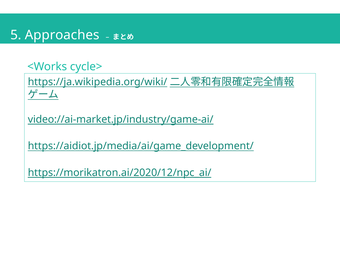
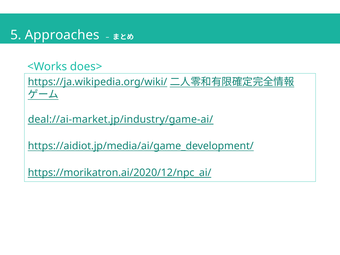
cycle>: cycle> -> does> (86, 67)
video://ai-market.jp/industry/game-ai/: video://ai-market.jp/industry/game-ai/ -> deal://ai-market.jp/industry/game-ai/ (121, 119)
